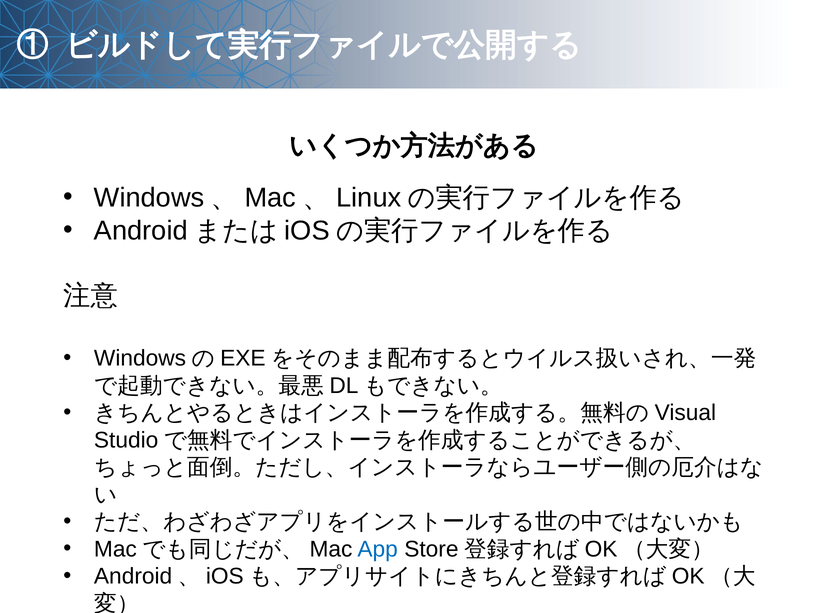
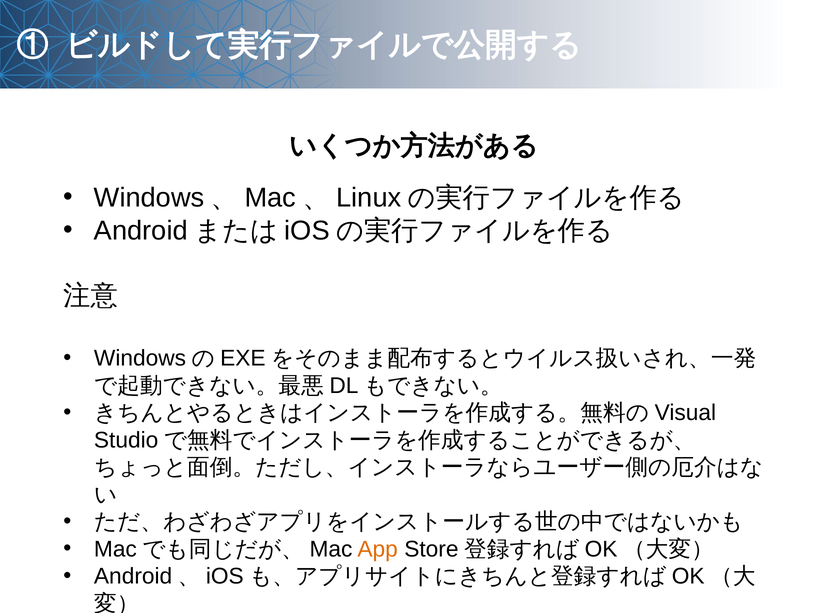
App colour: blue -> orange (378, 549)
